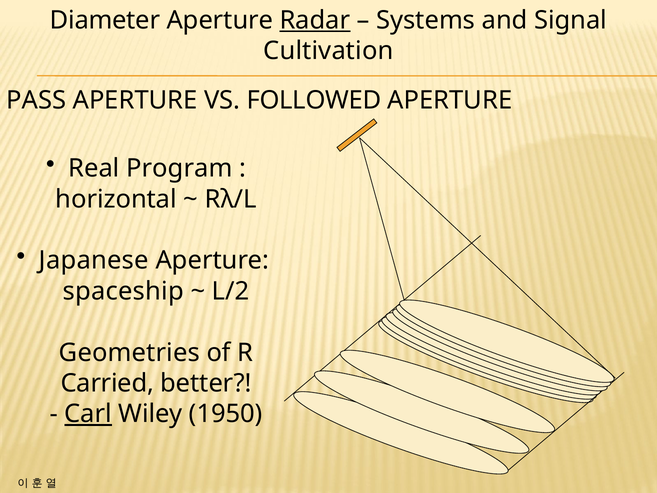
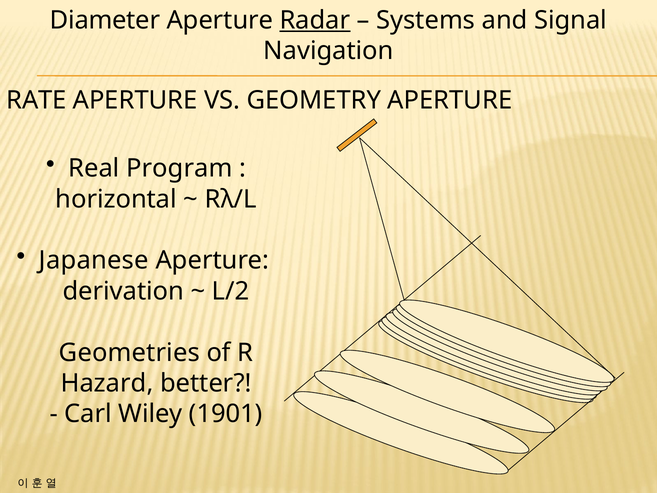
Cultivation: Cultivation -> Navigation (329, 51)
PASS: PASS -> RATE (36, 100)
FOLLOWED: FOLLOWED -> GEOMETRY (314, 100)
spaceship: spaceship -> derivation (123, 291)
Carried: Carried -> Hazard (107, 383)
Carl underline: present -> none (88, 414)
1950: 1950 -> 1901 (226, 414)
